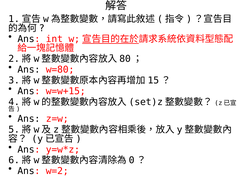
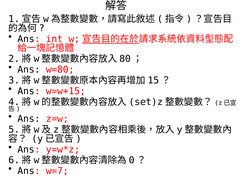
w=2: w=2 -> w=7 (57, 171)
